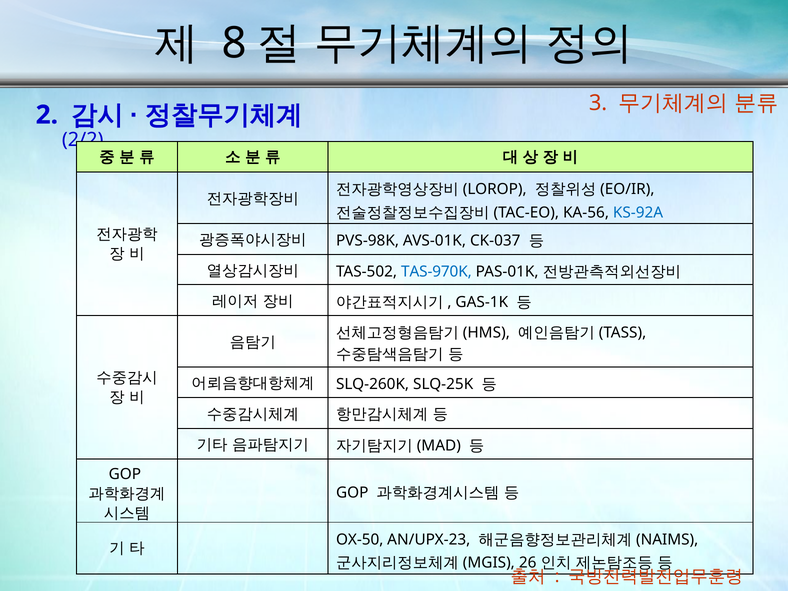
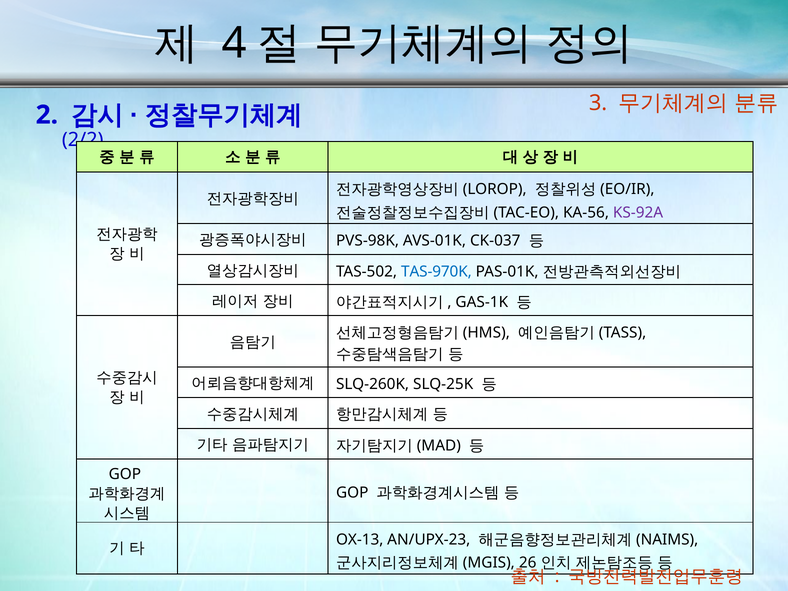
8: 8 -> 4 (234, 43)
KS-92A colour: blue -> purple (638, 213)
OX-50: OX-50 -> OX-13 (360, 540)
